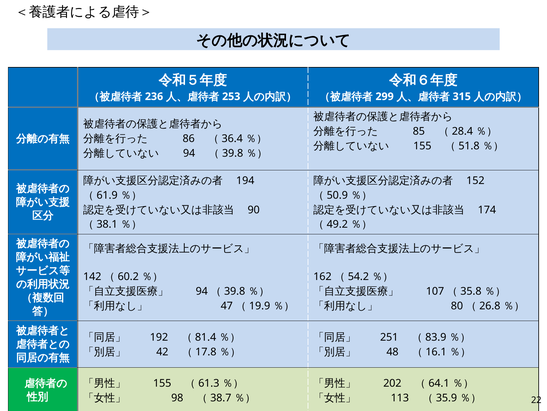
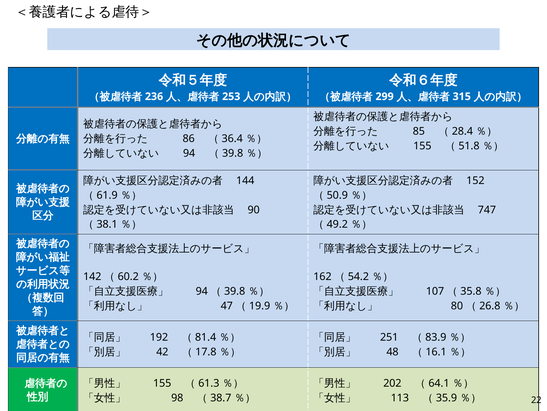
194: 194 -> 144 (245, 180)
174: 174 -> 747 (487, 209)
